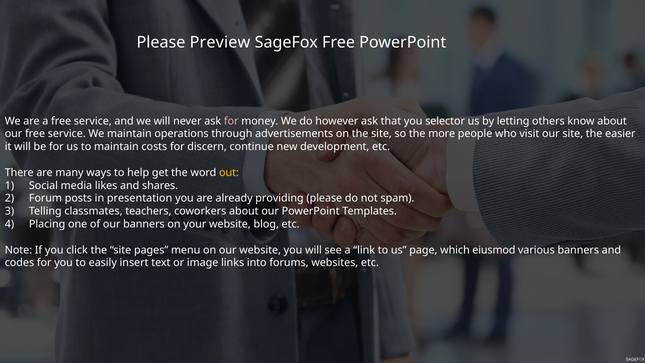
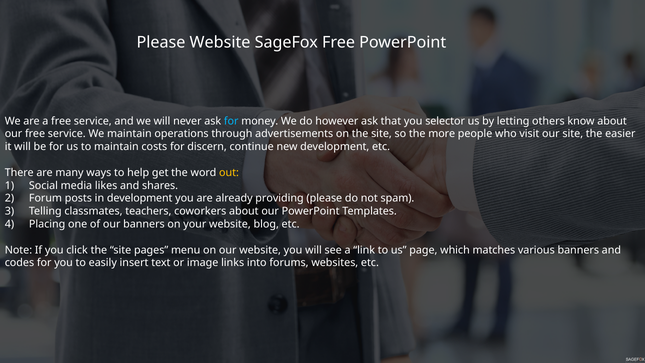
Please Preview: Preview -> Website (220, 42)
for colour: pink -> light blue (231, 121)
in presentation: presentation -> development (140, 198)
eiusmod: eiusmod -> matches (494, 250)
